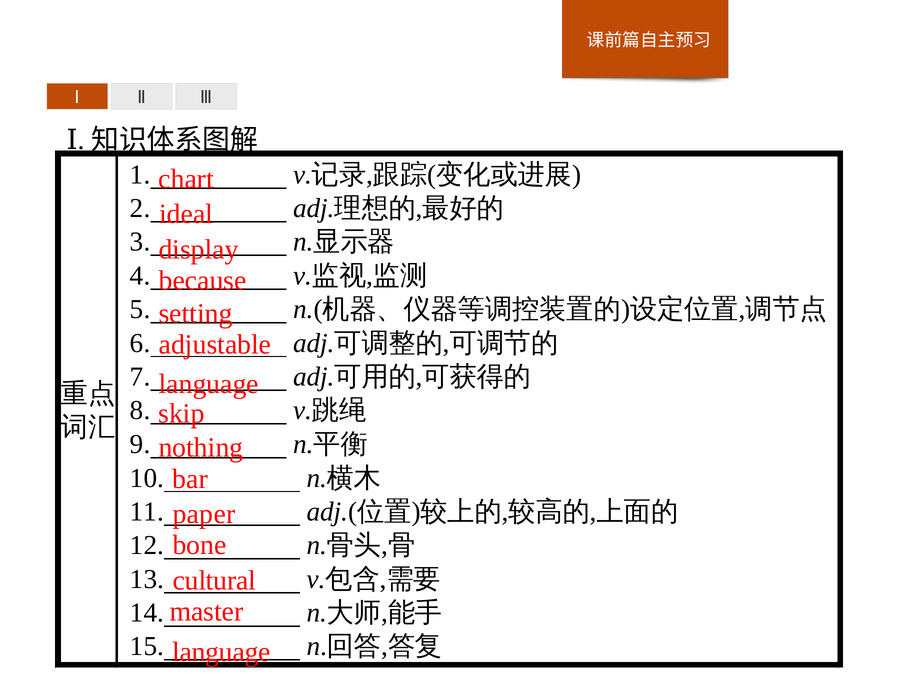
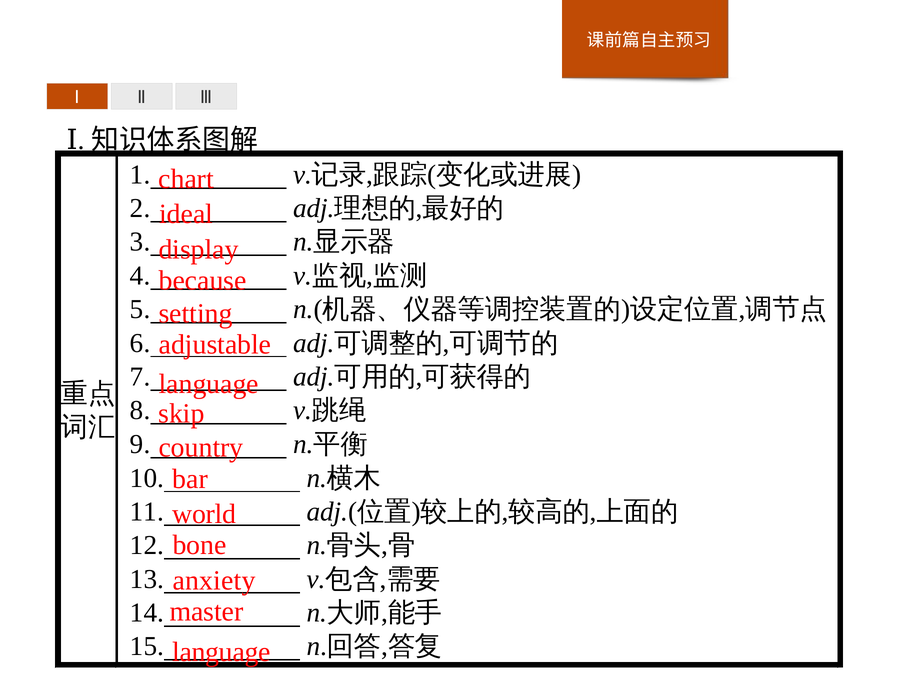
nothing: nothing -> country (201, 447)
paper: paper -> world (204, 513)
cultural: cultural -> anxiety (214, 580)
